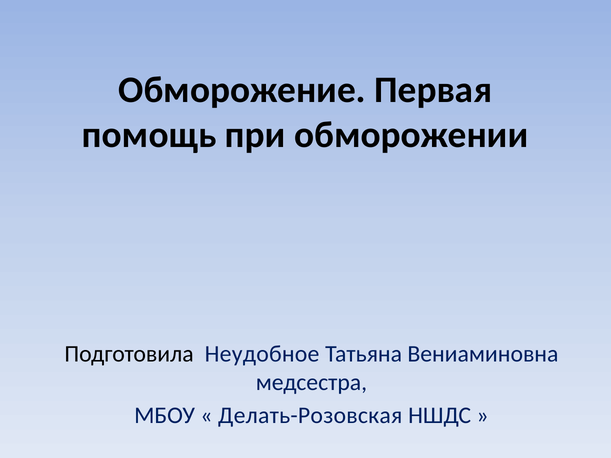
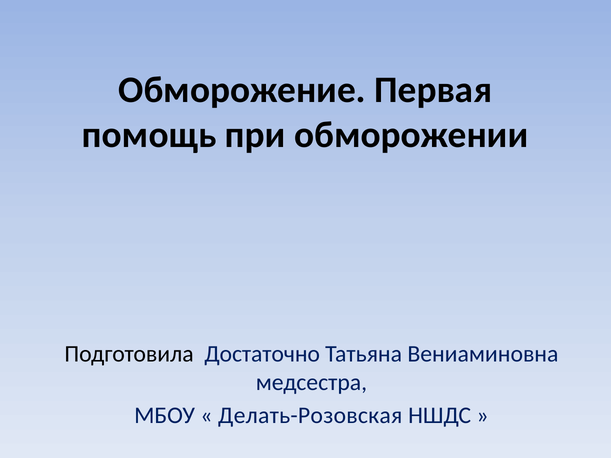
Неудобное: Неудобное -> Достаточно (262, 354)
